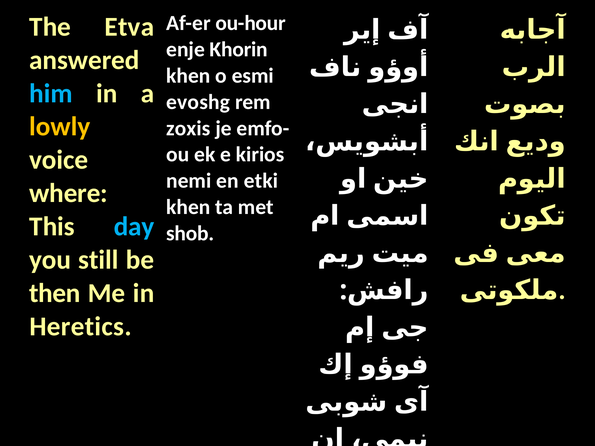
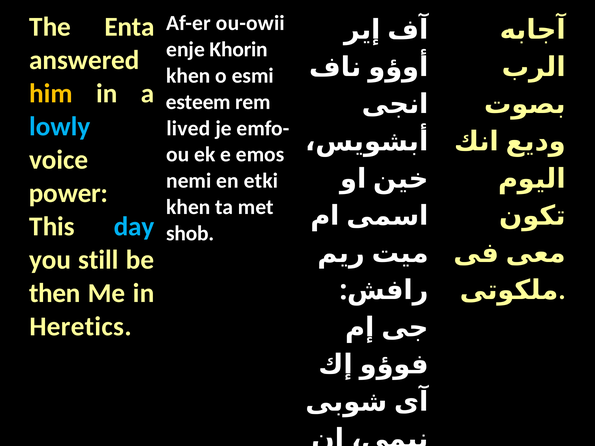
ou-hour: ou-hour -> ou-owii (250, 23)
Etva: Etva -> Enta (130, 27)
him colour: light blue -> yellow (51, 93)
evoshg: evoshg -> esteem (198, 102)
lowly colour: yellow -> light blue (60, 127)
zoxis: zoxis -> lived (188, 128)
kirios: kirios -> emos (260, 155)
where: where -> power (69, 193)
